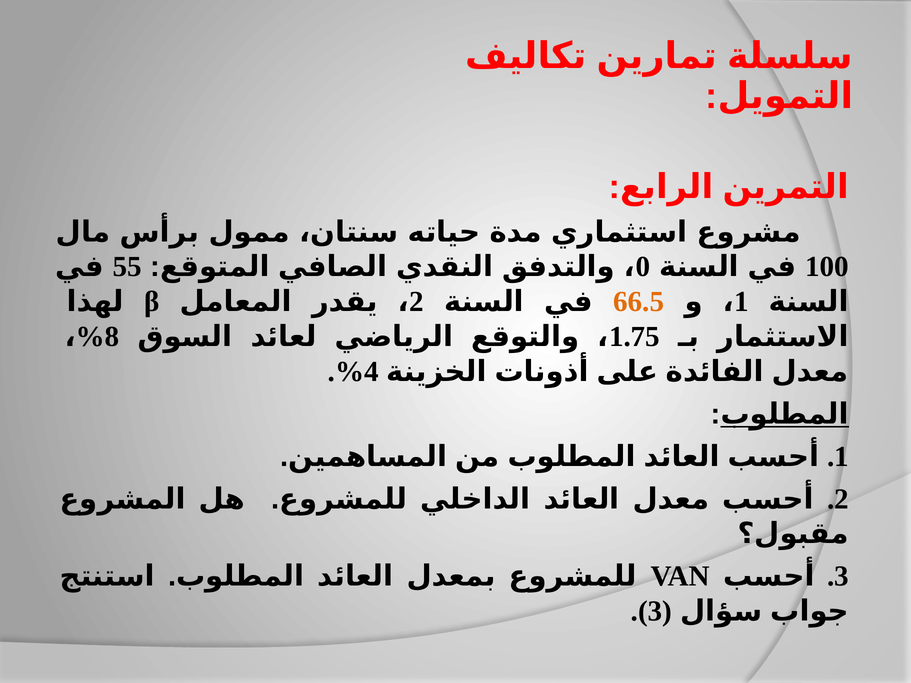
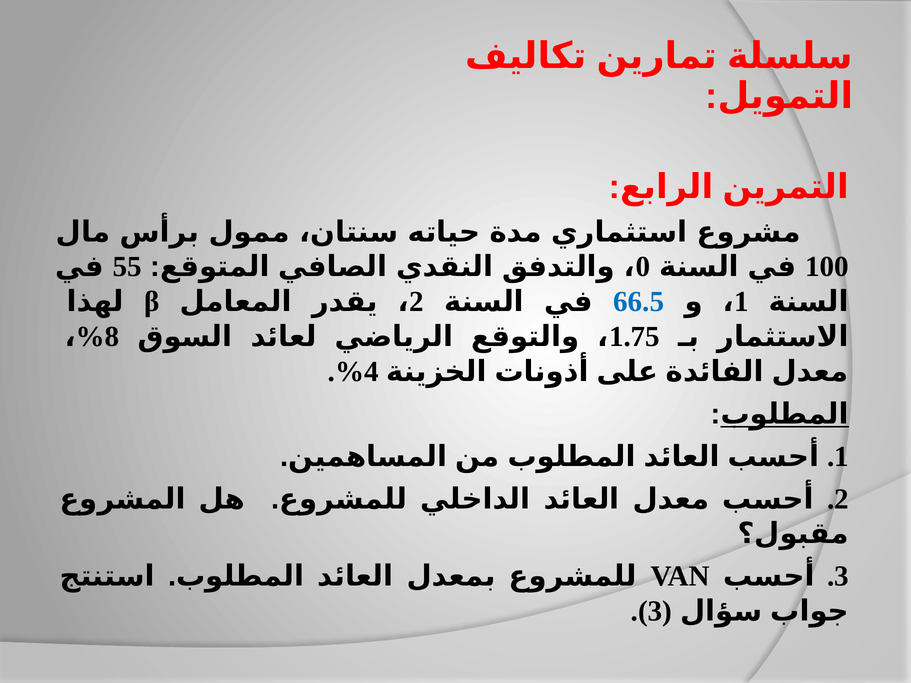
66.5 colour: orange -> blue (639, 302)
